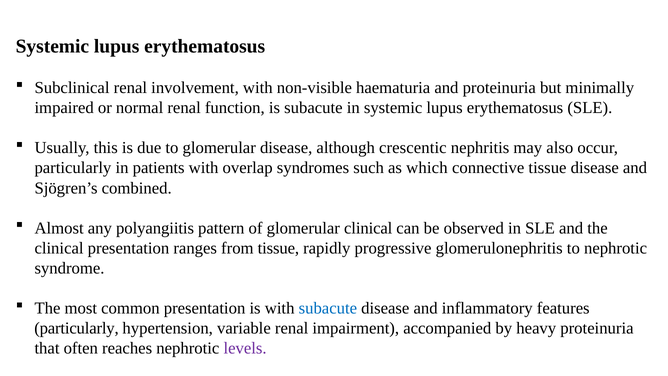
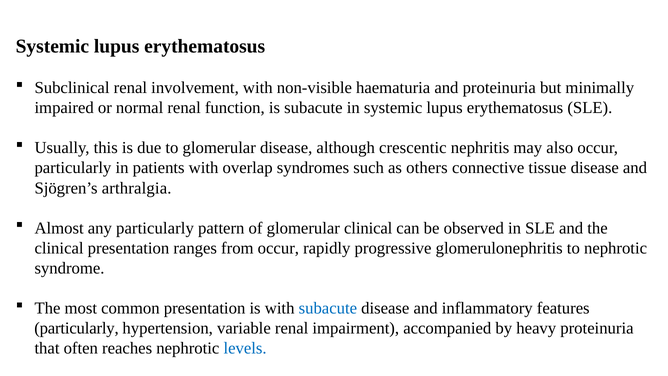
which: which -> others (427, 168)
combined: combined -> arthralgia (137, 188)
any polyangiitis: polyangiitis -> particularly (155, 228)
from tissue: tissue -> occur (278, 248)
levels colour: purple -> blue (245, 348)
